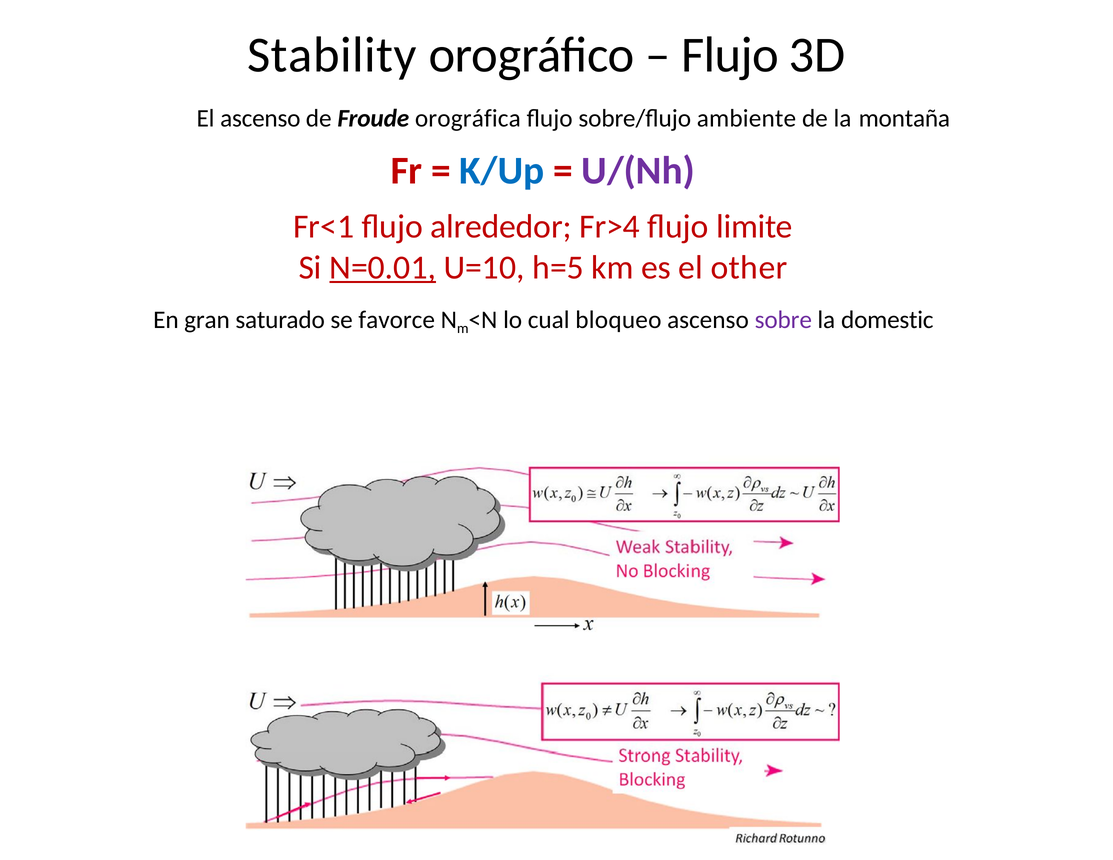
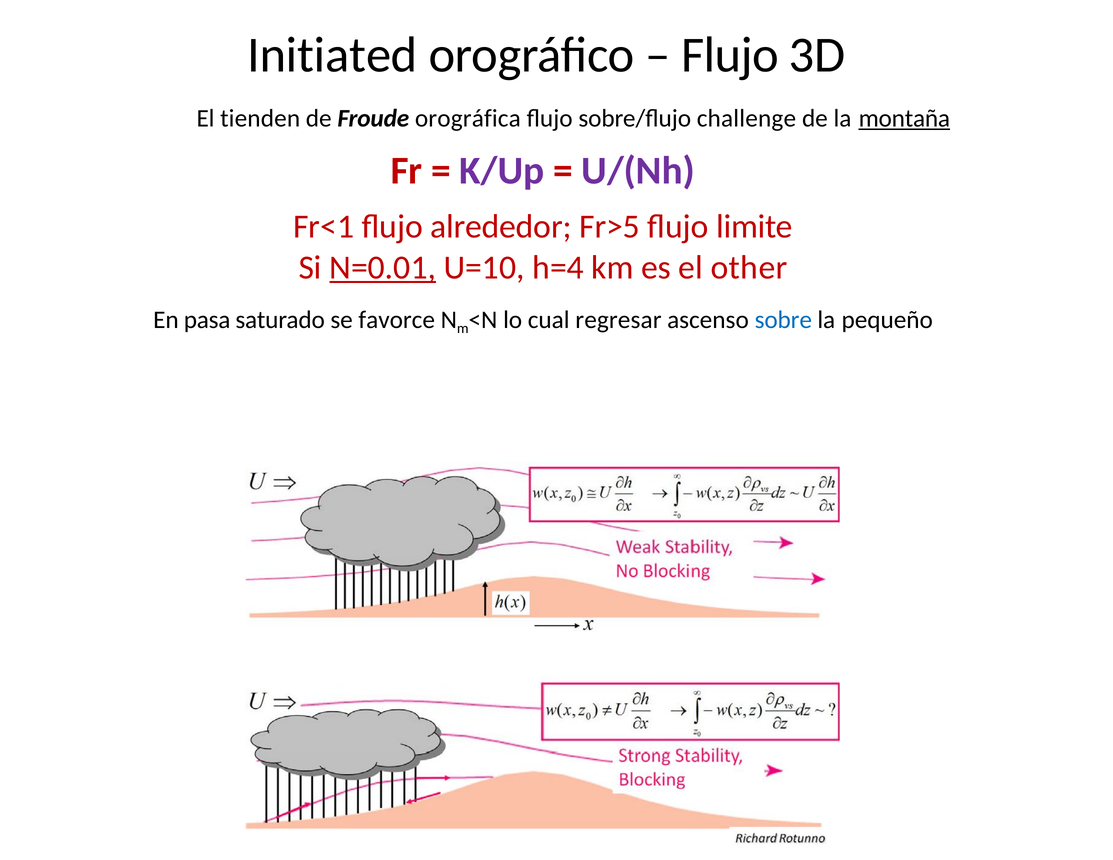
Stability: Stability -> Initiated (332, 55)
El ascenso: ascenso -> tienden (260, 118)
ambiente: ambiente -> challenge (746, 118)
montaña underline: none -> present (904, 118)
K/Up colour: blue -> purple (502, 171)
Fr>4: Fr>4 -> Fr>5 (610, 226)
h=5: h=5 -> h=4 (558, 268)
gran: gran -> pasa (207, 320)
bloqueo: bloqueo -> regresar (618, 320)
sobre colour: purple -> blue (783, 320)
domestic: domestic -> pequeño (887, 320)
